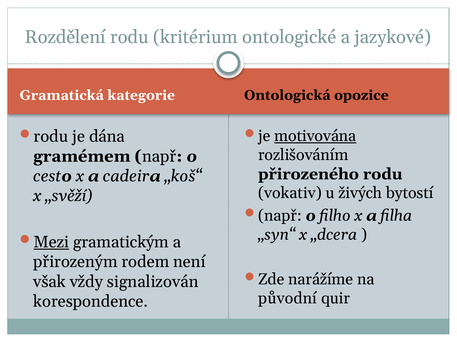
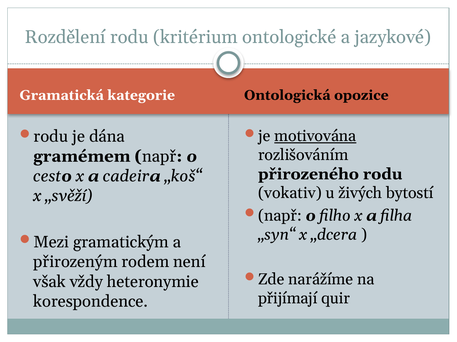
Mezi underline: present -> none (51, 243)
signalizován: signalizován -> heteronymie (153, 282)
původní: původní -> přijímají (288, 299)
